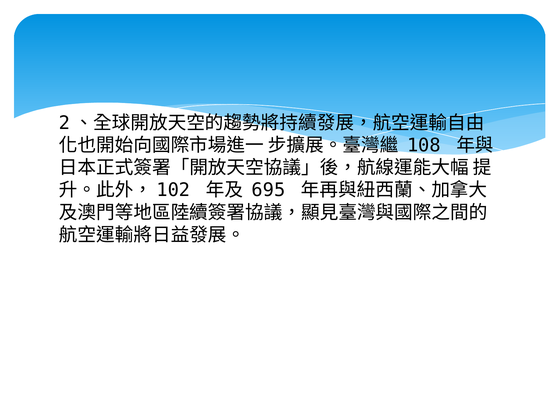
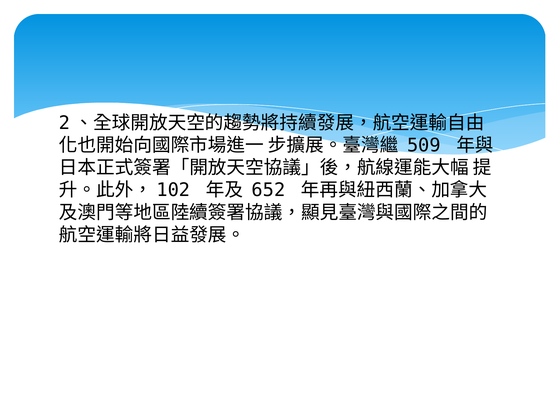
108: 108 -> 509 (424, 146)
695: 695 -> 652 (268, 190)
